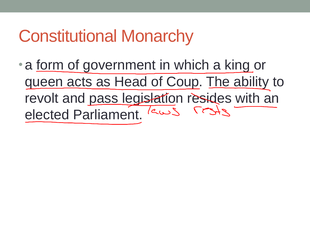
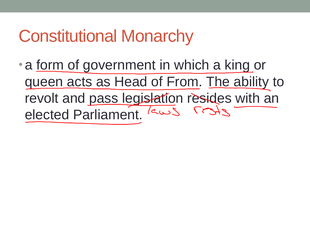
Coup: Coup -> From (185, 82)
